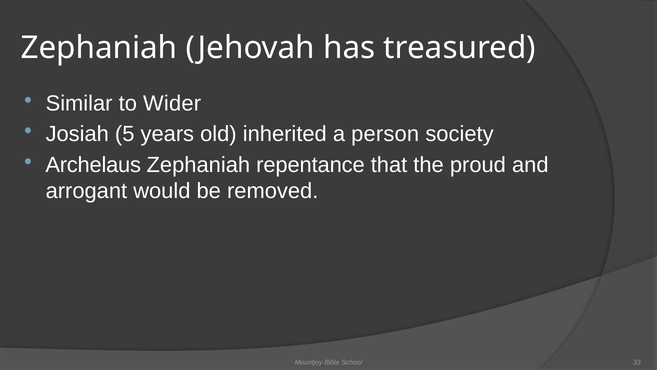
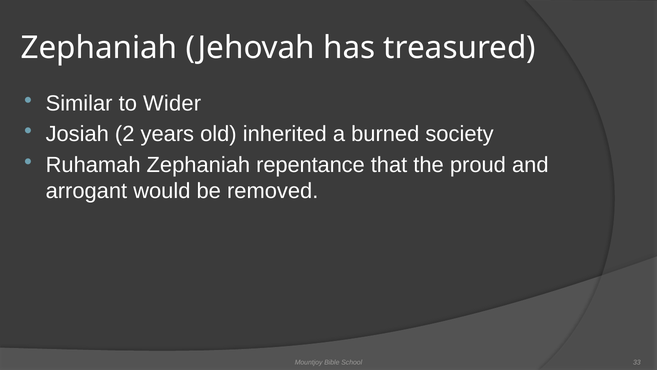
5: 5 -> 2 (125, 134)
person: person -> burned (385, 134)
Archelaus: Archelaus -> Ruhamah (93, 165)
